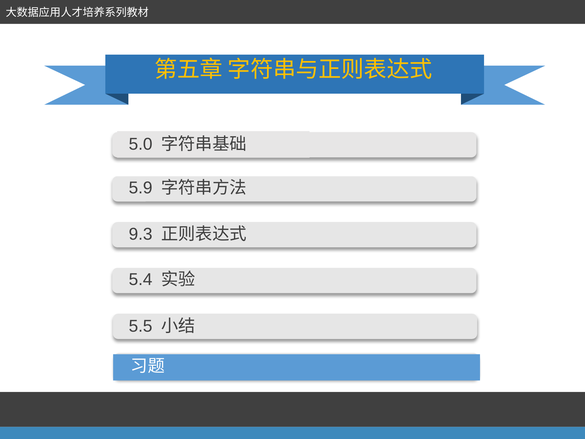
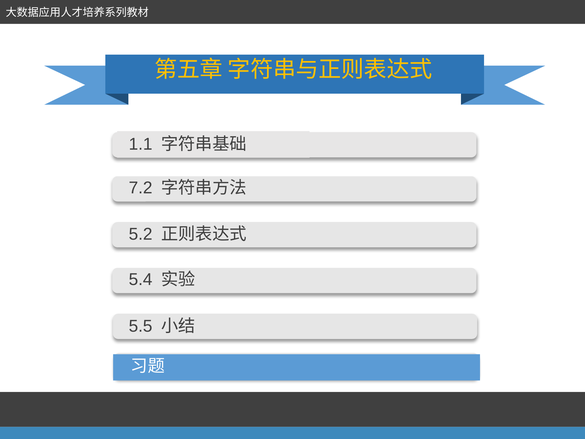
5.0: 5.0 -> 1.1 (141, 144)
5.9: 5.9 -> 7.2 (141, 188)
9.3: 9.3 -> 5.2 (141, 234)
